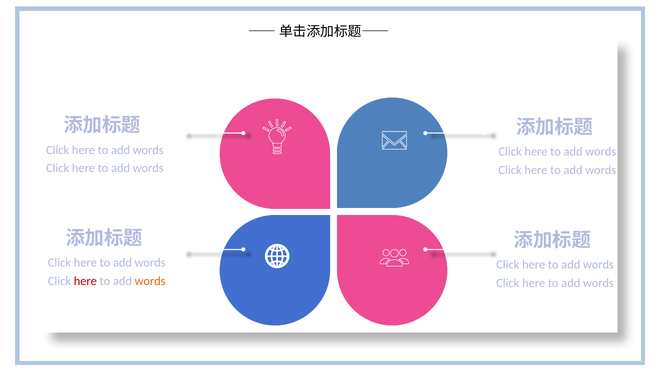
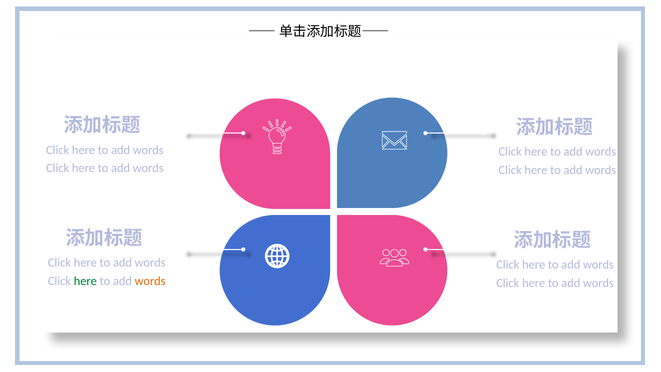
here colour: red -> green (85, 281)
